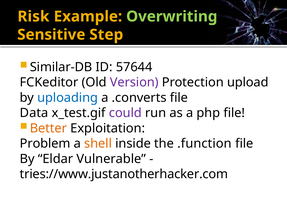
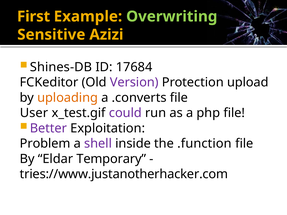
Risk: Risk -> First (34, 17)
Step: Step -> Azizi (106, 35)
Similar-DB: Similar-DB -> Shines-DB (61, 67)
57644: 57644 -> 17684 (134, 67)
uploading colour: blue -> orange (68, 98)
Data: Data -> User (34, 113)
Better colour: orange -> purple (48, 128)
shell colour: orange -> purple (98, 144)
Vulnerable: Vulnerable -> Temporary (111, 159)
